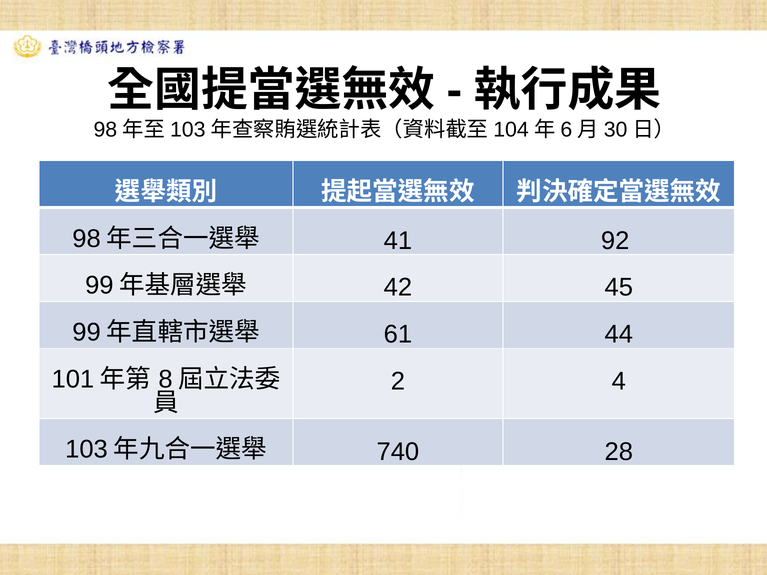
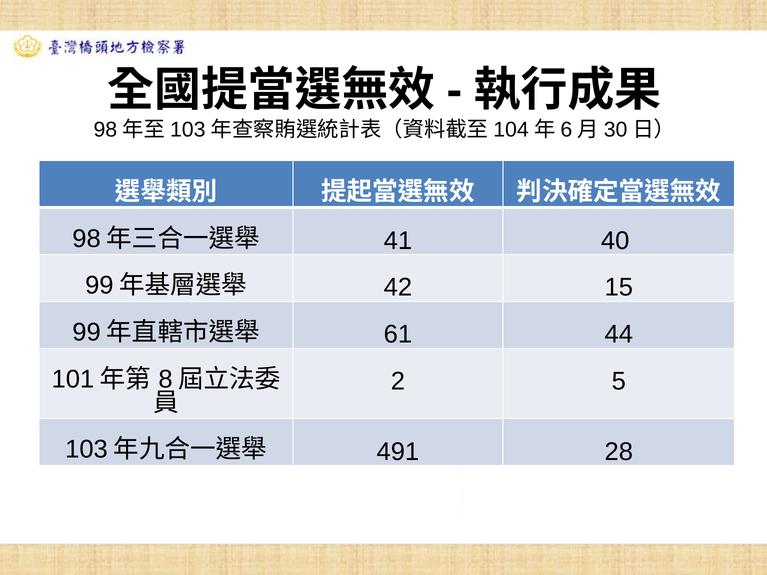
92: 92 -> 40 (615, 241)
45: 45 -> 15 (619, 288)
4: 4 -> 5 (619, 381)
740: 740 -> 491 (398, 452)
